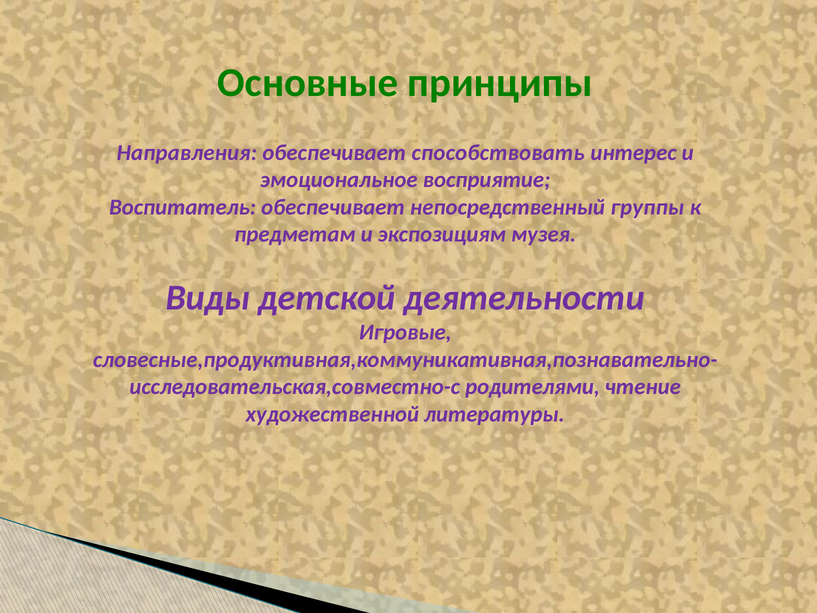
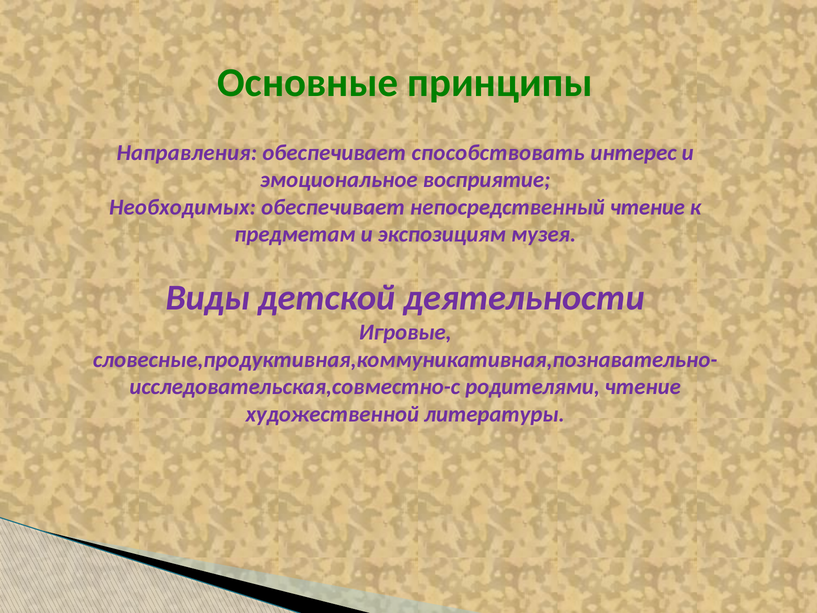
Воспитатель: Воспитатель -> Необходимых (183, 207)
непосредственный группы: группы -> чтение (647, 207)
